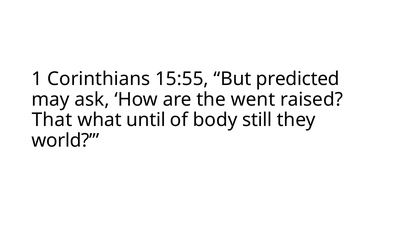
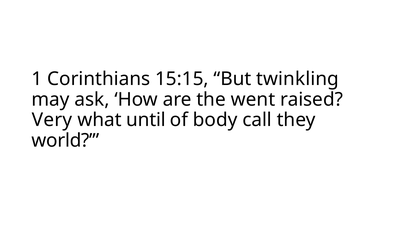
15:55: 15:55 -> 15:15 (182, 79)
predicted: predicted -> twinkling (298, 79)
That: That -> Very (52, 120)
still: still -> call (257, 120)
